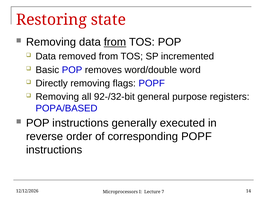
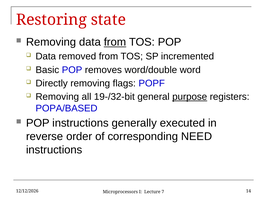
92-/32-bit: 92-/32-bit -> 19-/32-bit (114, 97)
purpose underline: none -> present (190, 97)
corresponding POPF: POPF -> NEED (197, 137)
